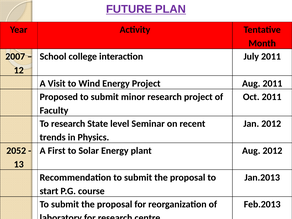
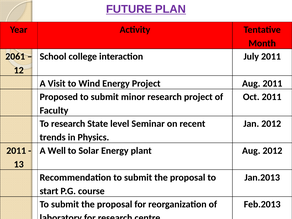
2007: 2007 -> 2061 (15, 57)
2052: 2052 -> 2011 (16, 151)
First: First -> Well (57, 151)
